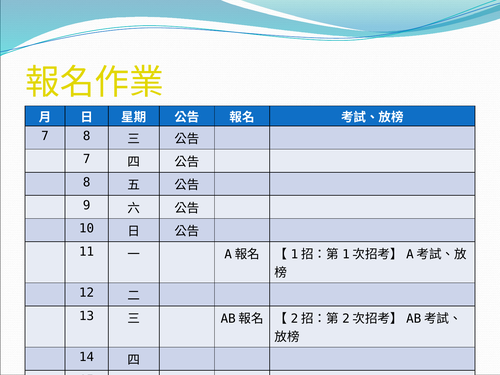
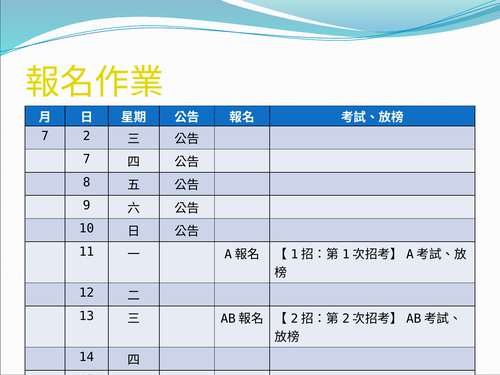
7 8: 8 -> 2 (87, 136)
